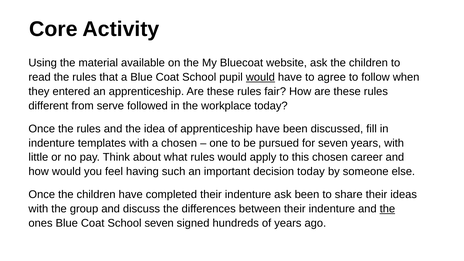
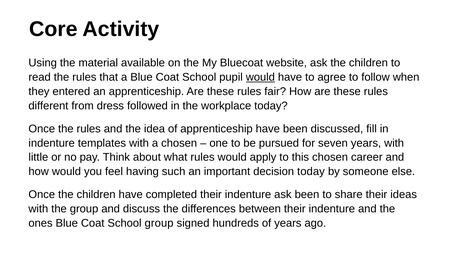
serve: serve -> dress (110, 106)
the underline: present -> none (387, 209)
School seven: seven -> group (159, 223)
